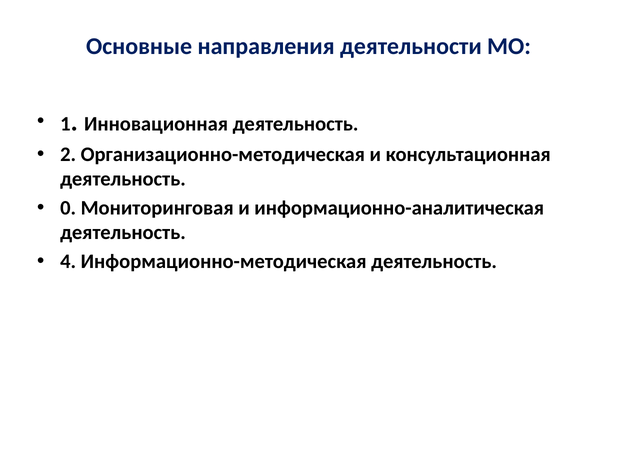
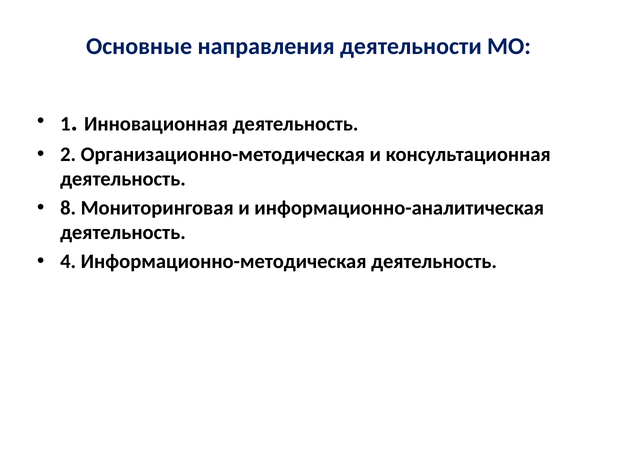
0: 0 -> 8 (68, 208)
